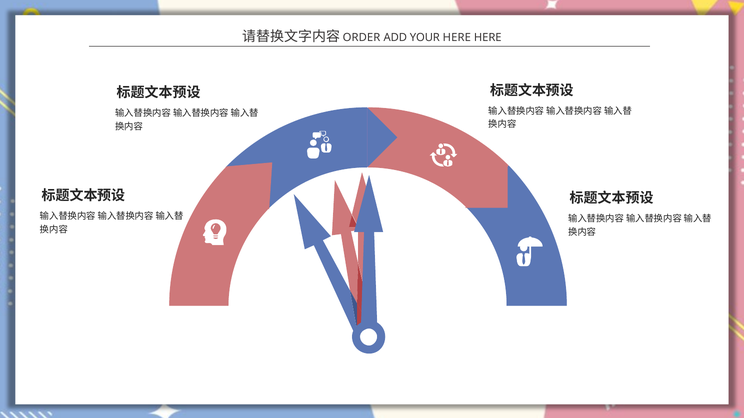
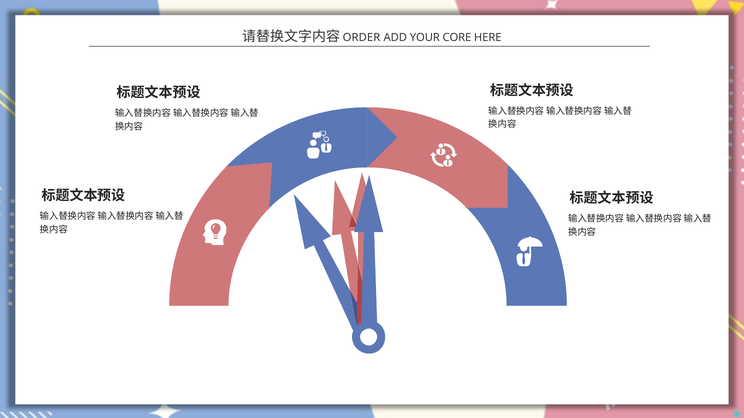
YOUR HERE: HERE -> CORE (457, 38)
